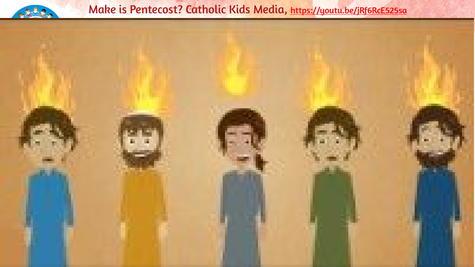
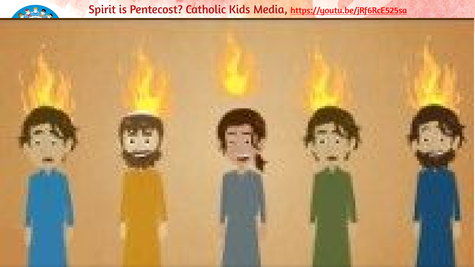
Make: Make -> Spirit (102, 10)
